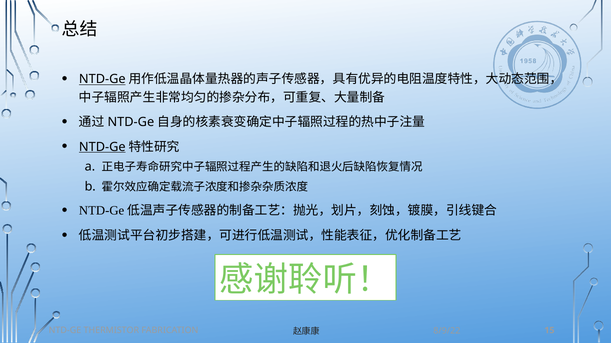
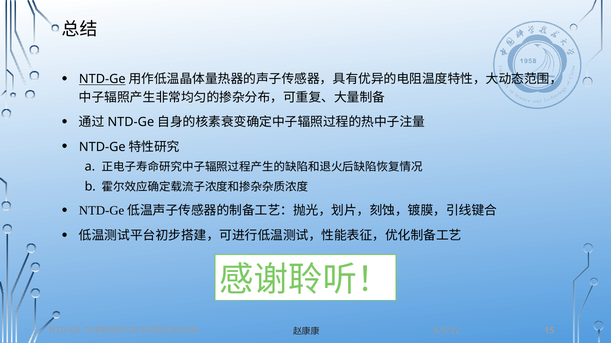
NTD-Ge underline: present -> none (102, 147)
